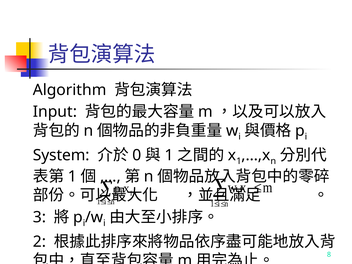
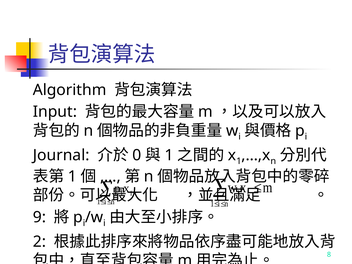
System: System -> Journal (61, 155)
3: 3 -> 9 (39, 217)
